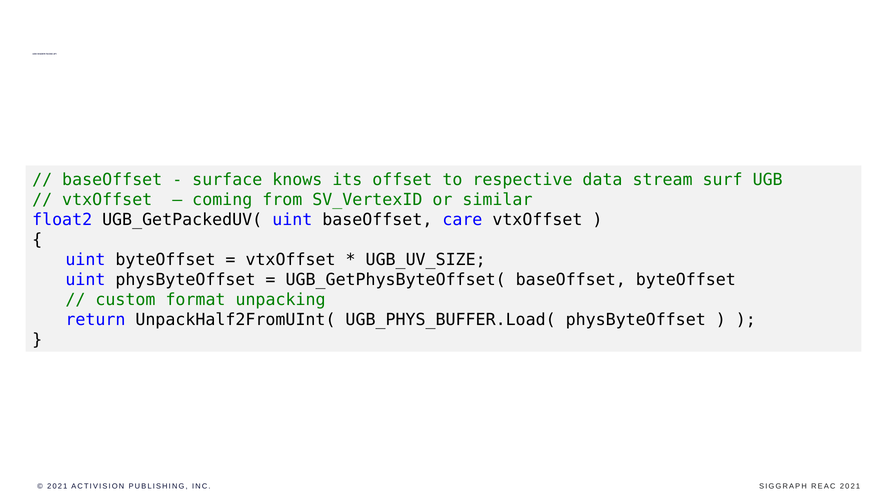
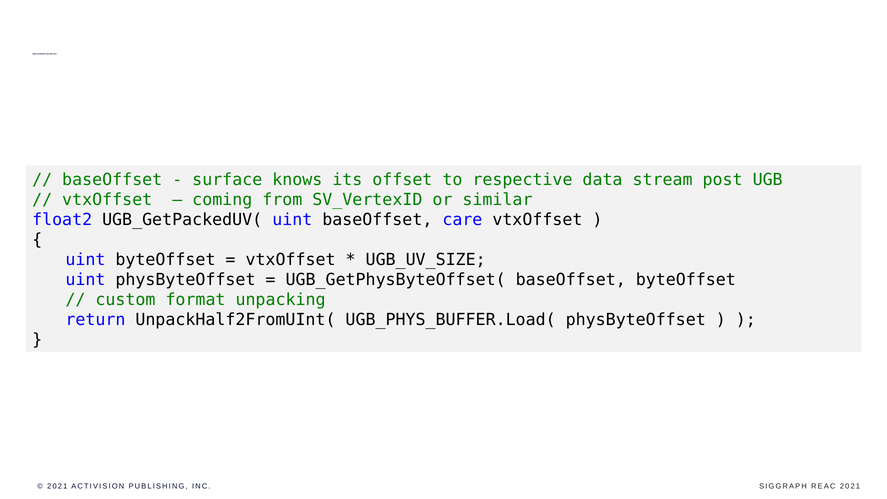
surf: surf -> post (723, 180)
